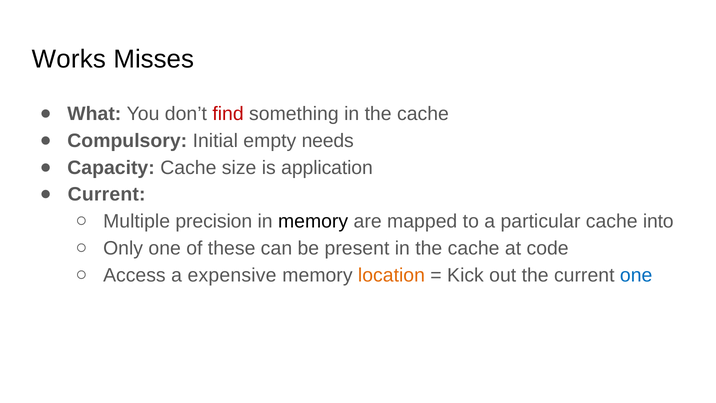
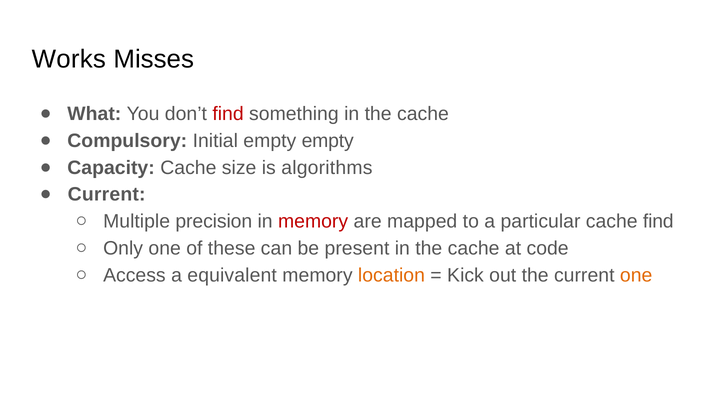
empty needs: needs -> empty (328, 141)
application: application -> algorithms (327, 168)
memory colour: black -> red (313, 221)
cache into: into -> find (658, 221)
expensive: expensive -> equivalent (232, 275)
one colour: blue -> orange (636, 275)
